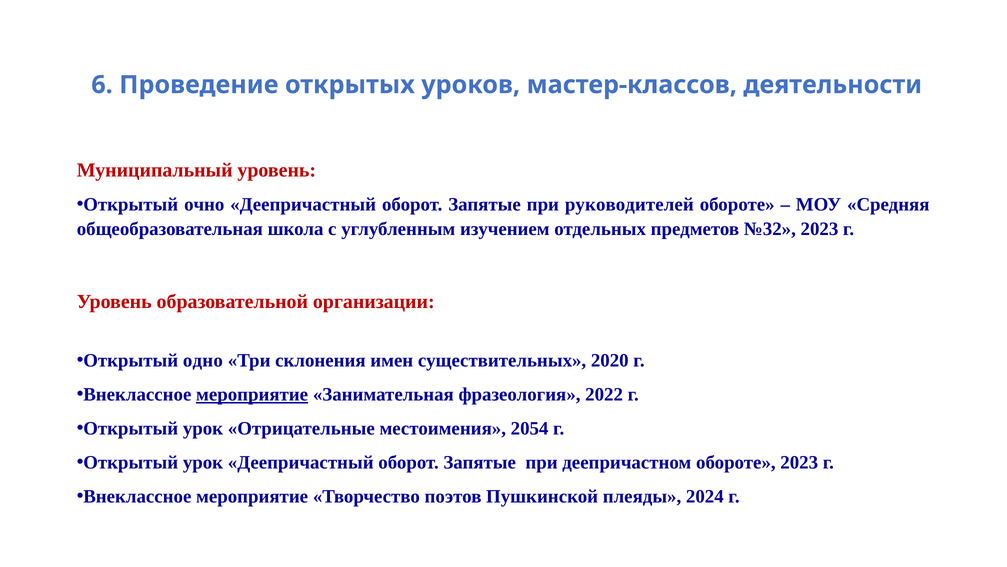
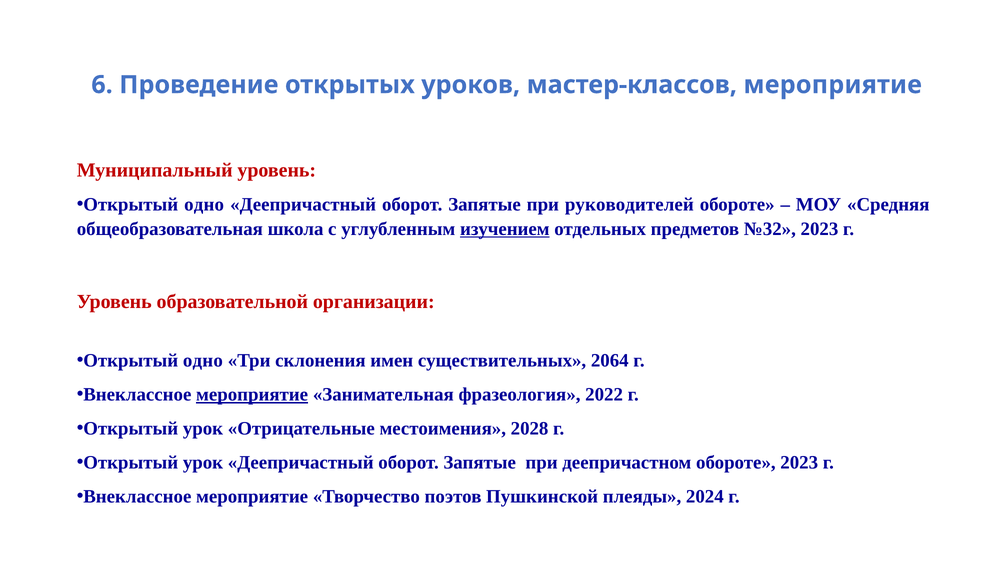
мастер-классов деятельности: деятельности -> мероприятие (833, 85)
очно: очно -> одно (204, 204)
изучением underline: none -> present (505, 229)
2020: 2020 -> 2064 (610, 360)
2054: 2054 -> 2028 (530, 428)
